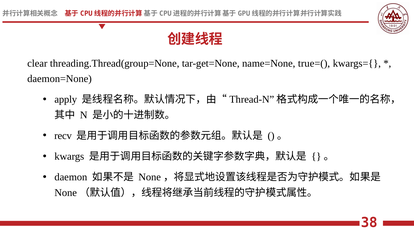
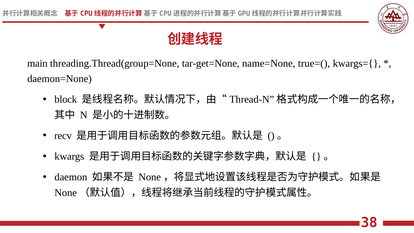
clear: clear -> main (37, 63)
apply: apply -> block (66, 100)
